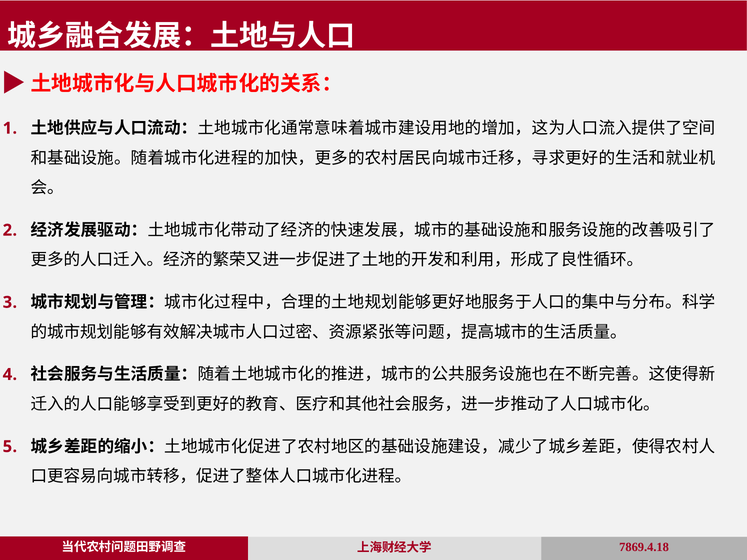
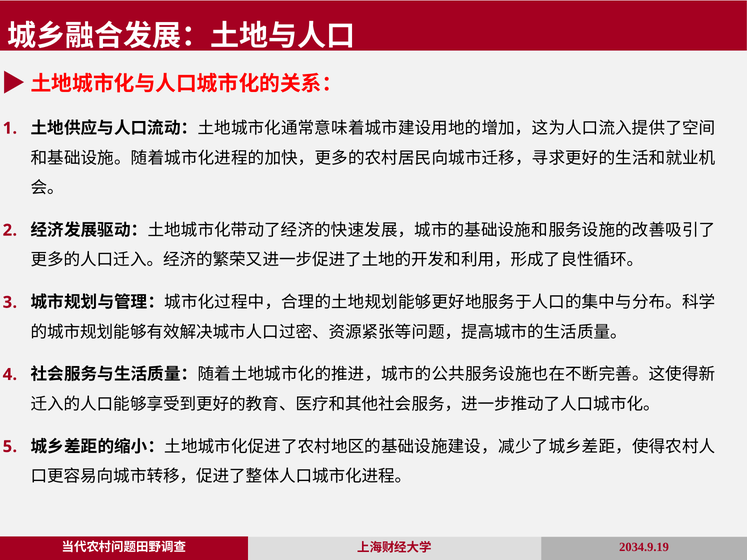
7869.4.18: 7869.4.18 -> 2034.9.19 (644, 548)
